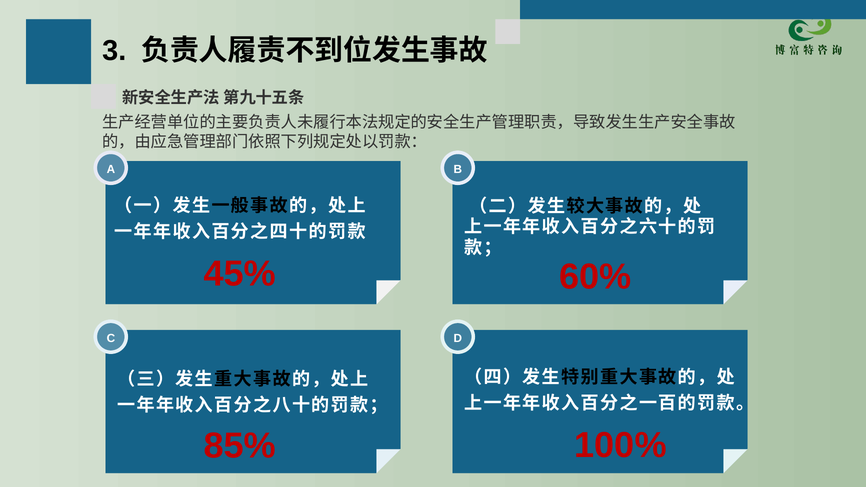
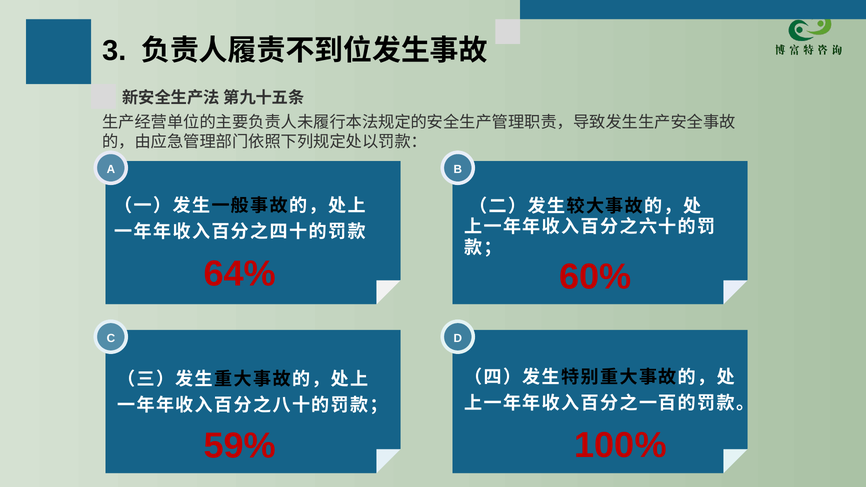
45%: 45% -> 64% (240, 274)
85%: 85% -> 59% (240, 446)
